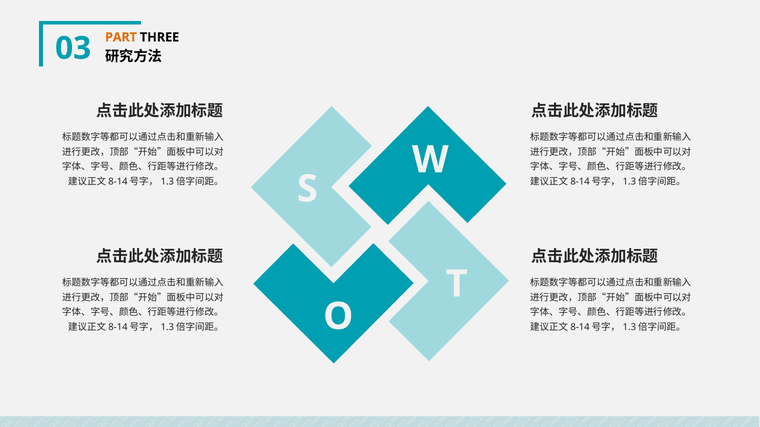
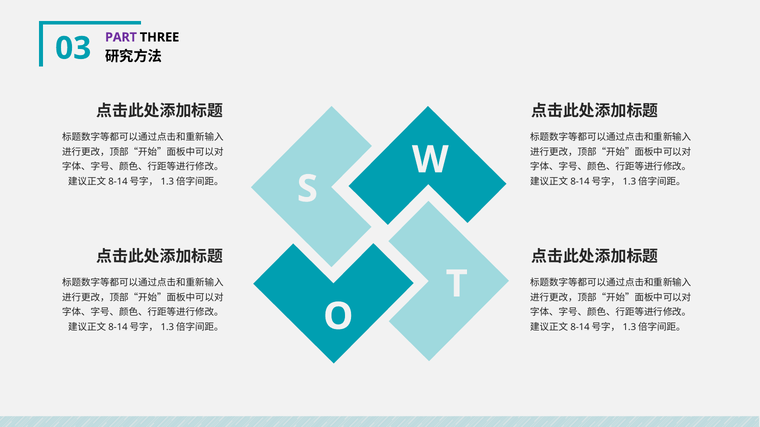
PART colour: orange -> purple (121, 37)
